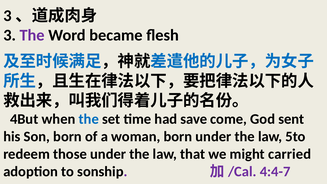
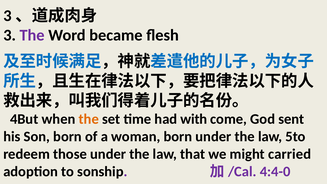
the colour: blue -> orange (89, 119)
save: save -> with (194, 119)
4:4-7: 4:4-7 -> 4:4-0 (275, 171)
